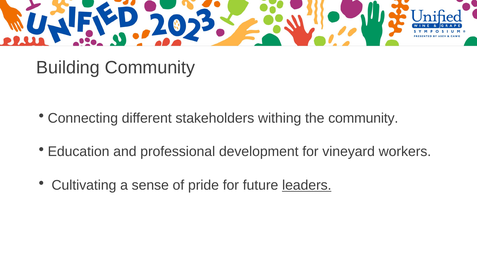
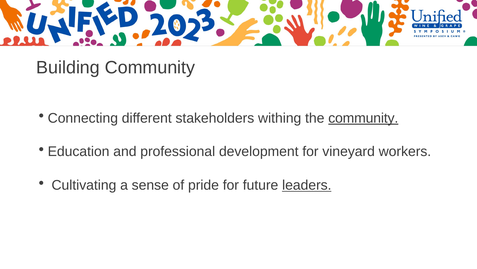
community underline: none -> present (363, 118)
